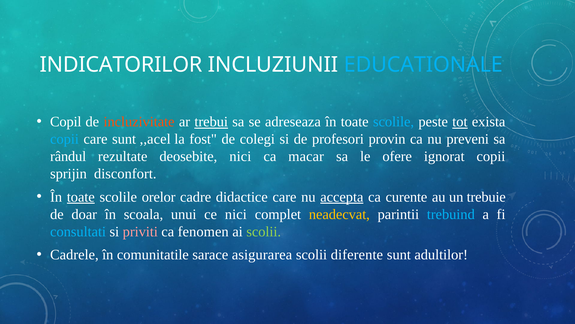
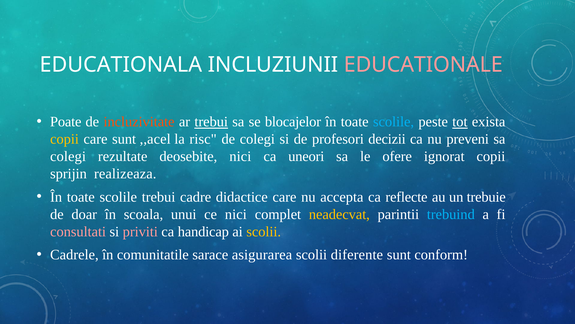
INDICATORILOR: INDICATORILOR -> EDUCATIONALA (121, 65)
EDUCATIONALE colour: light blue -> pink (423, 65)
Copil: Copil -> Poate (66, 122)
adreseaza: adreseaza -> blocajelor (293, 122)
copii colour: light blue -> yellow (64, 139)
fost: fost -> risc (203, 139)
provin: provin -> decizii (387, 139)
rândul: rândul -> colegi (68, 156)
macar: macar -> uneori (306, 156)
disconfort: disconfort -> realizeaza (125, 173)
toate underline: present -> none (81, 197)
scolile orelor: orelor -> trebui (159, 197)
accepta underline: present -> none (342, 197)
curente: curente -> reflecte (406, 197)
consultati colour: light blue -> pink (78, 231)
fenomen: fenomen -> handicap (203, 231)
scolii colour: light green -> yellow (264, 231)
adultilor: adultilor -> conform (441, 254)
